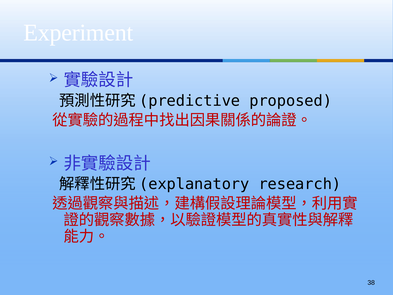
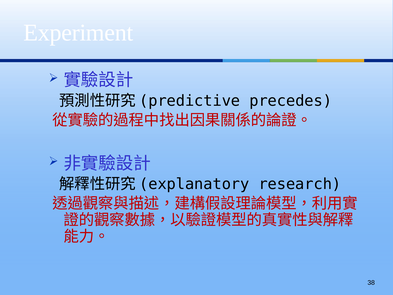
proposed: proposed -> precedes (291, 101)
